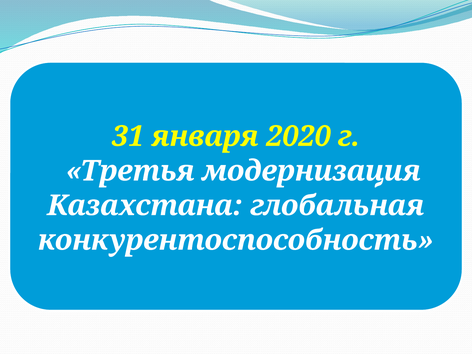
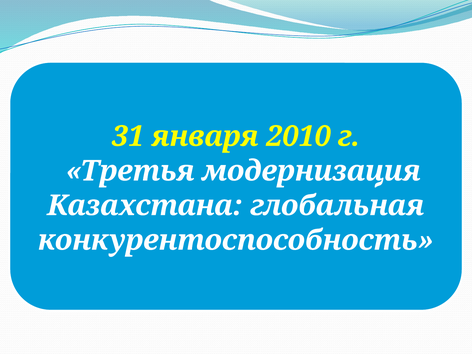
2020: 2020 -> 2010 (298, 136)
